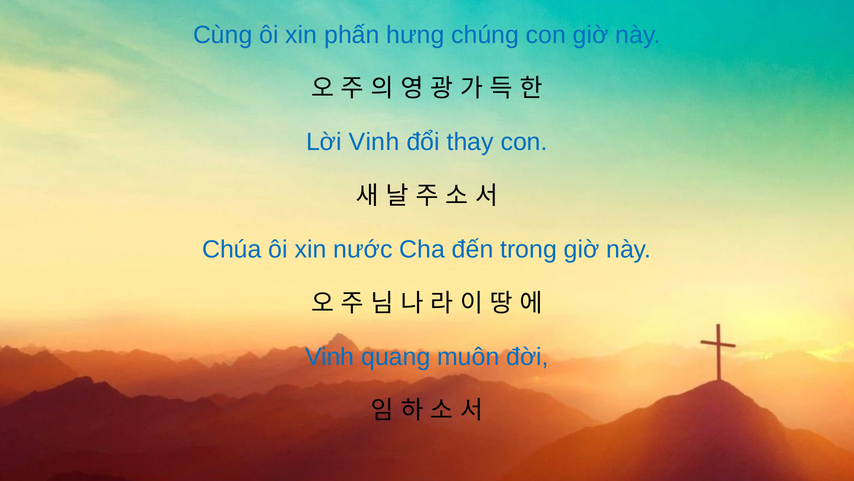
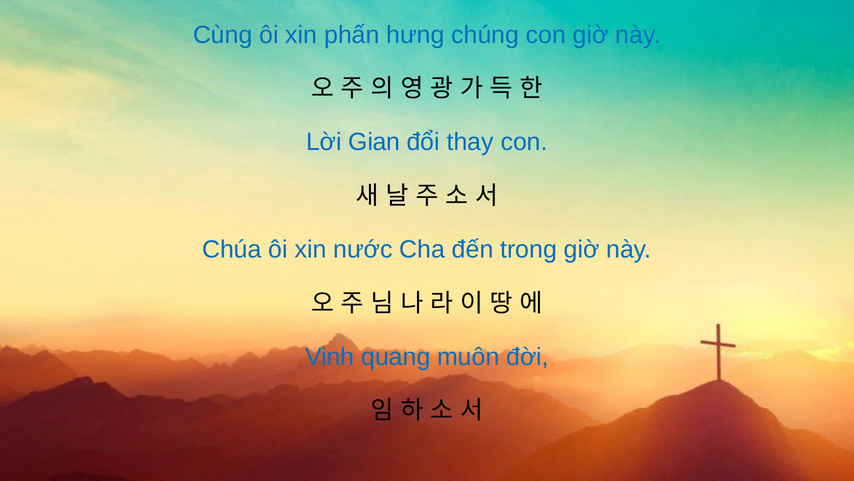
Lời Vinh: Vinh -> Gian (374, 142)
